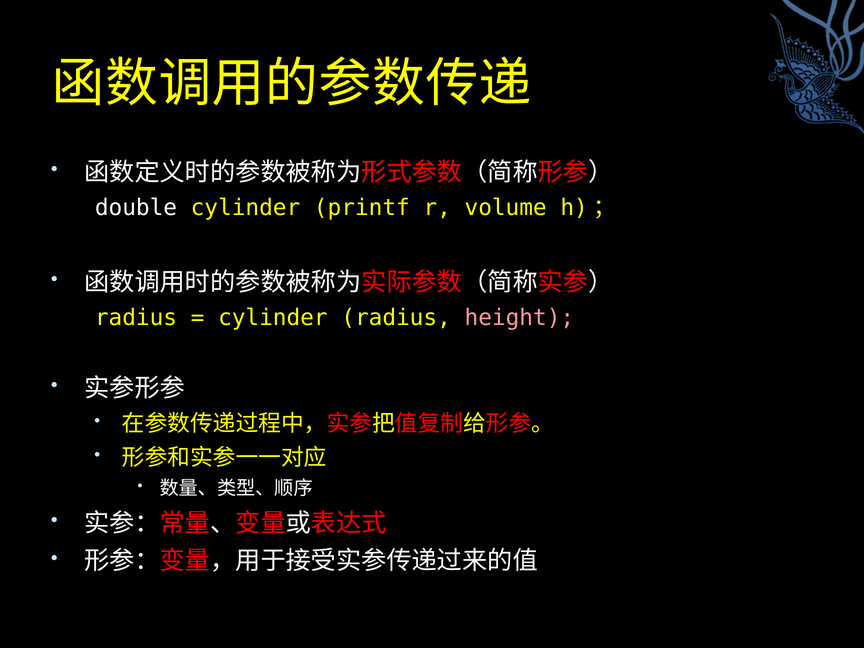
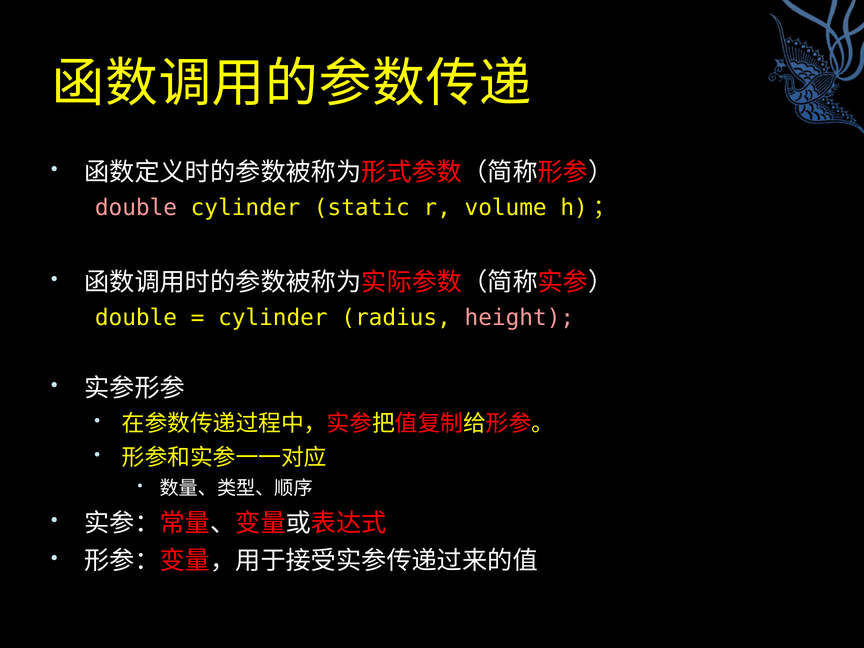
double colour: white -> pink (136, 208)
printf: printf -> static (362, 208)
radius: radius -> double (136, 318)
